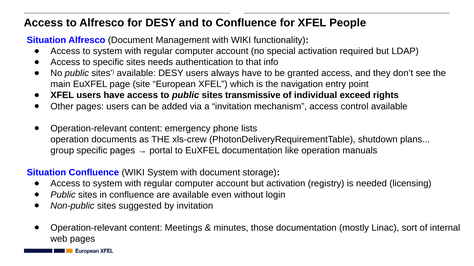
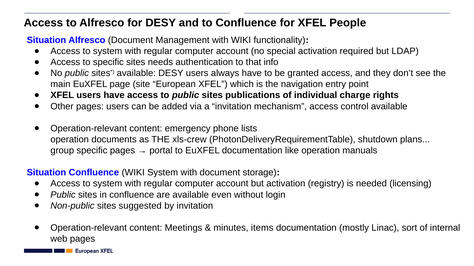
transmissive: transmissive -> publications (253, 96)
exceed: exceed -> charge (355, 96)
those: those -> items (262, 228)
